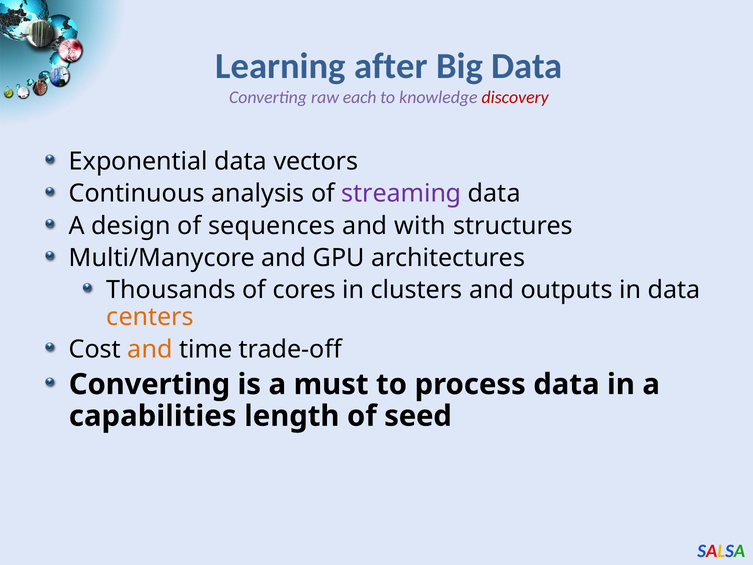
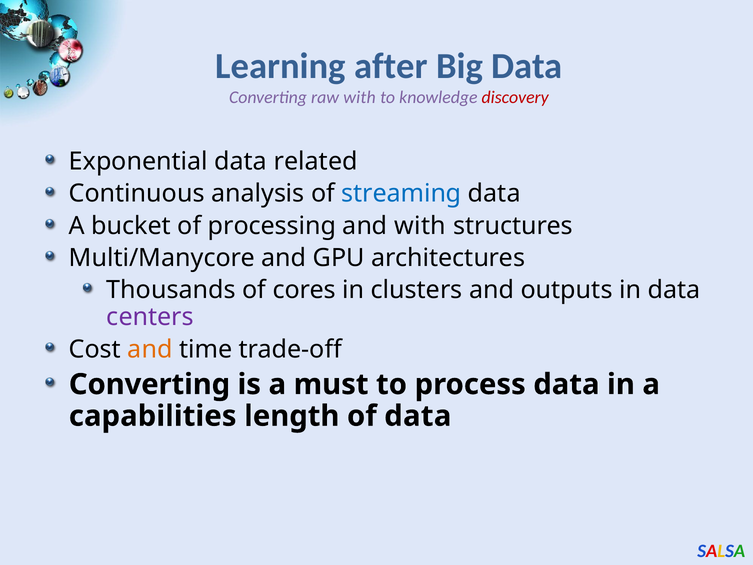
raw each: each -> with (360, 97)
vectors: vectors -> related (316, 161)
streaming colour: purple -> blue (401, 194)
design: design -> bucket (131, 226)
sequences: sequences -> processing (272, 226)
centers colour: orange -> purple (150, 317)
of seed: seed -> data (418, 416)
